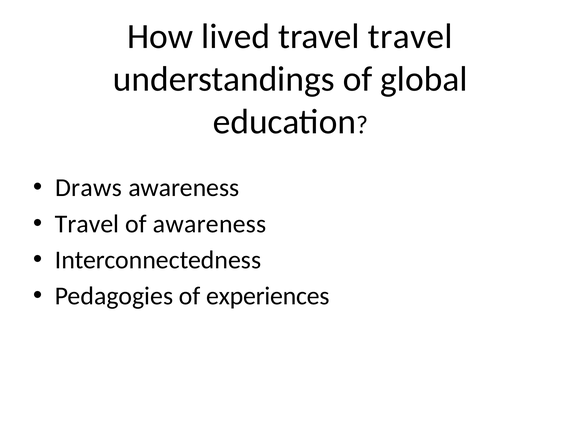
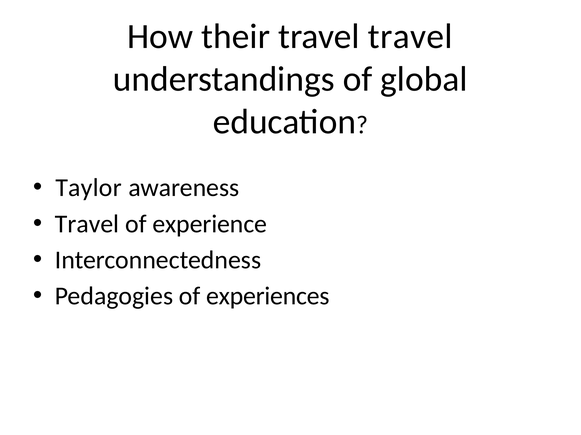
lived: lived -> their (236, 37)
Draws: Draws -> Taylor (89, 188)
of awareness: awareness -> experience (210, 224)
